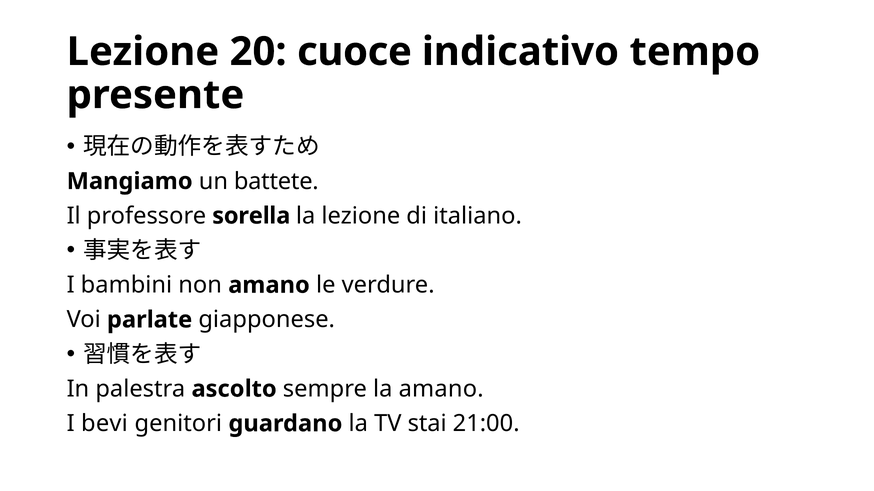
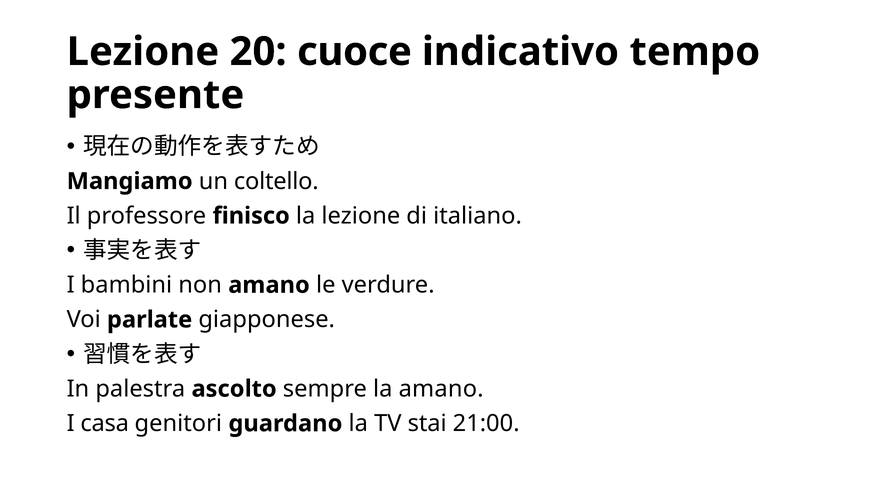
battete: battete -> coltello (276, 181)
sorella: sorella -> finisco (251, 216)
bevi: bevi -> casa (105, 424)
